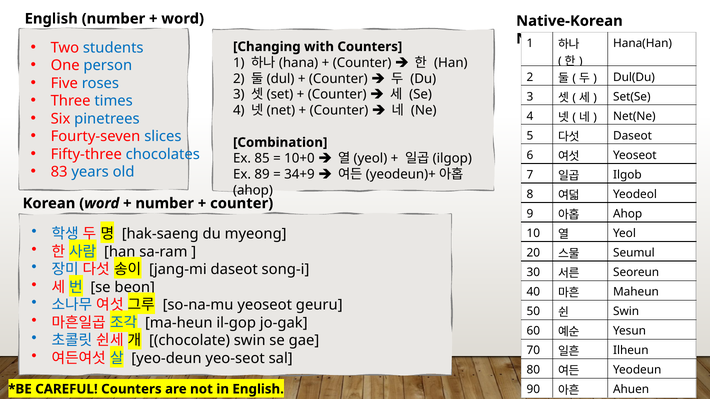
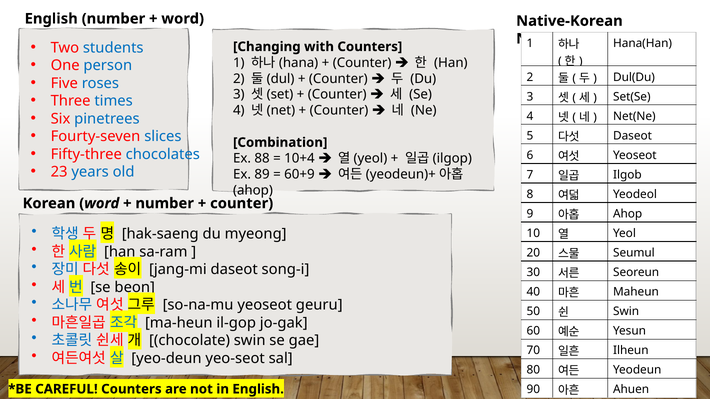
85: 85 -> 88 (262, 159)
10+0: 10+0 -> 10+4 (299, 159)
83: 83 -> 23 (59, 172)
34+9: 34+9 -> 60+9 (299, 175)
